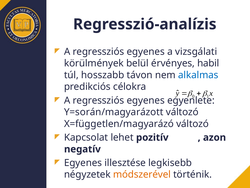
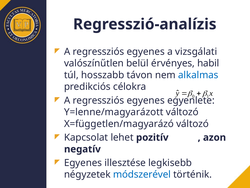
körülmények: körülmények -> valószínűtlen (94, 63)
Y=során/magyarázott: Y=során/magyarázott -> Y=lenne/magyarázott (114, 112)
módszerével colour: orange -> blue (142, 174)
